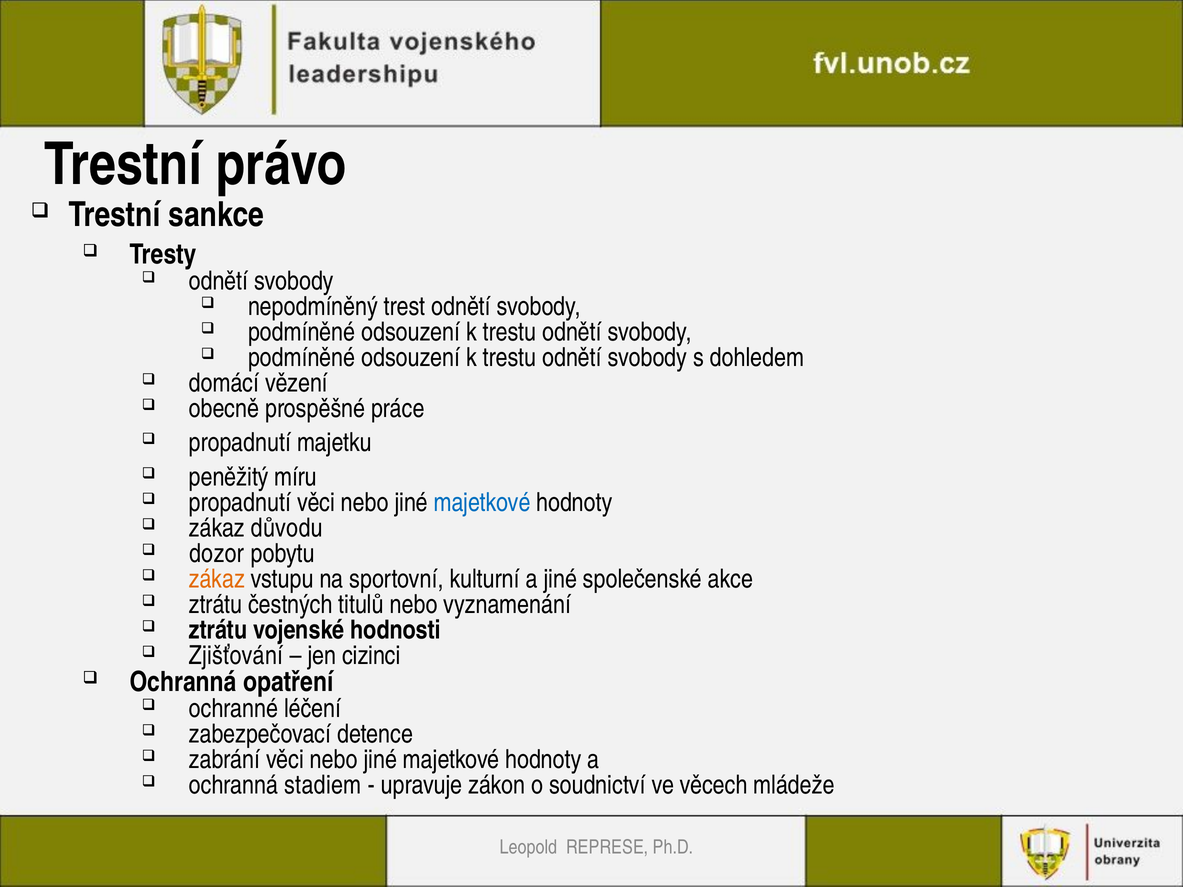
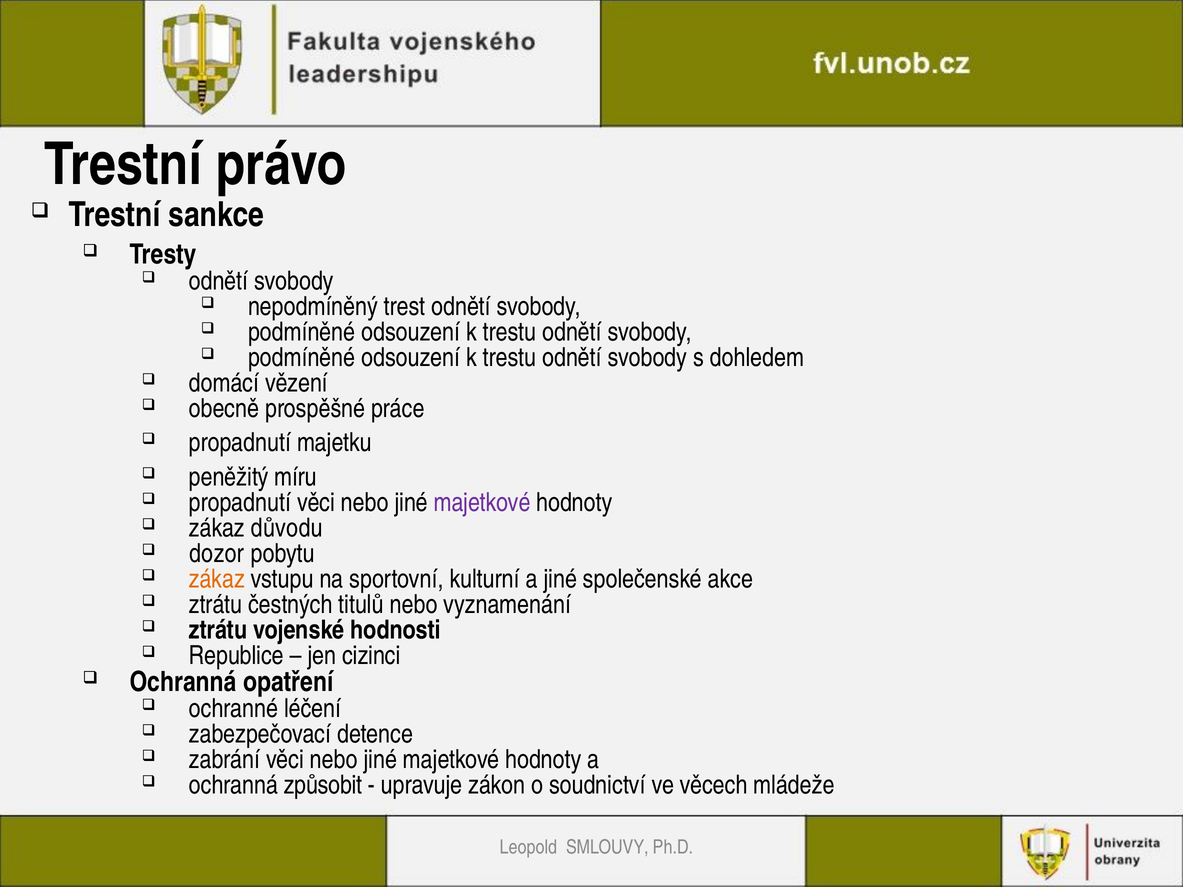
majetkové colour: blue -> purple (482, 503)
Zjišťování: Zjišťování -> Republice (236, 656)
stadiem: stadiem -> způsobit (323, 785)
REPRESE: REPRESE -> SMLOUVY (607, 847)
